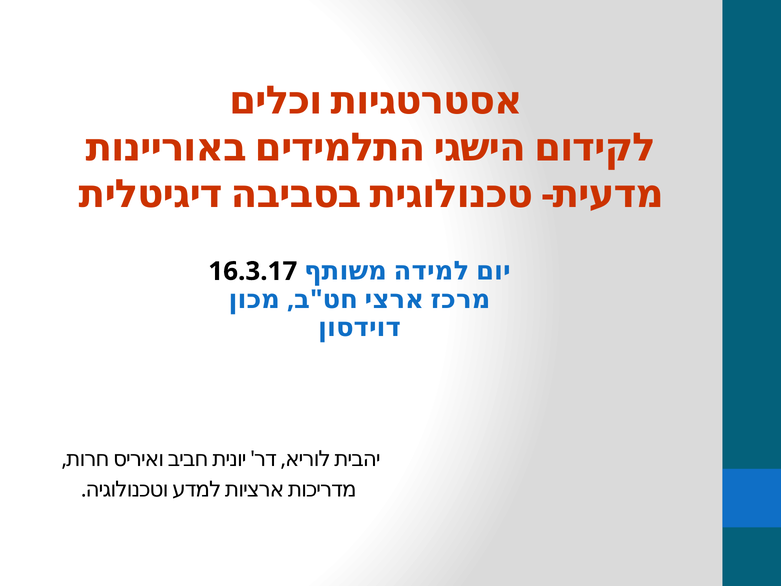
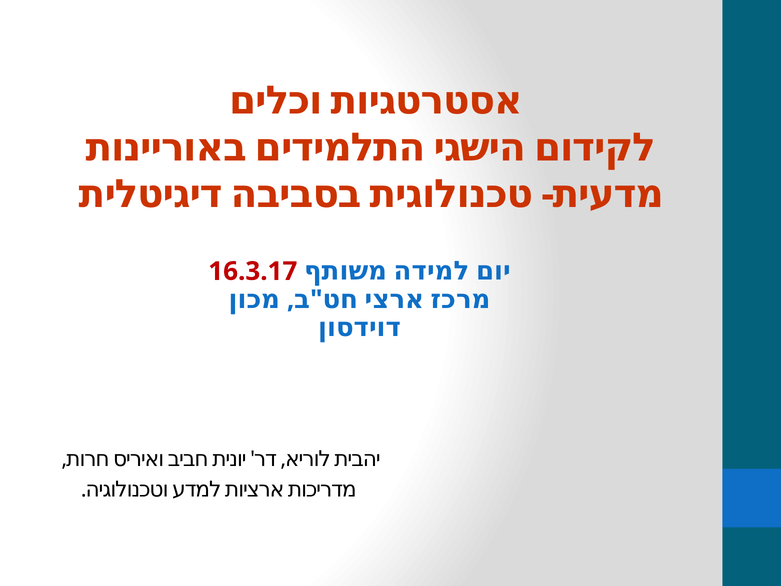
16.3.17 colour: black -> red (253, 271)
